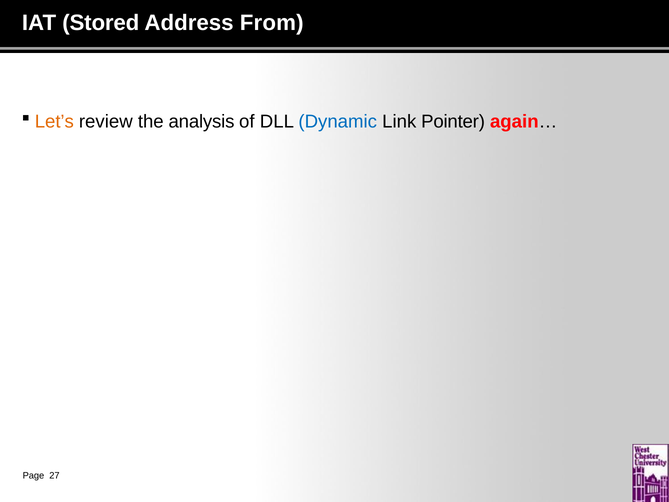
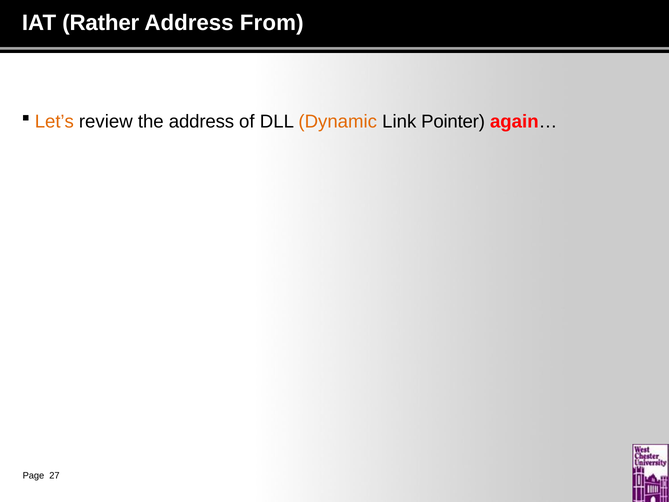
Stored: Stored -> Rather (101, 23)
the analysis: analysis -> address (201, 121)
Dynamic colour: blue -> orange (338, 121)
